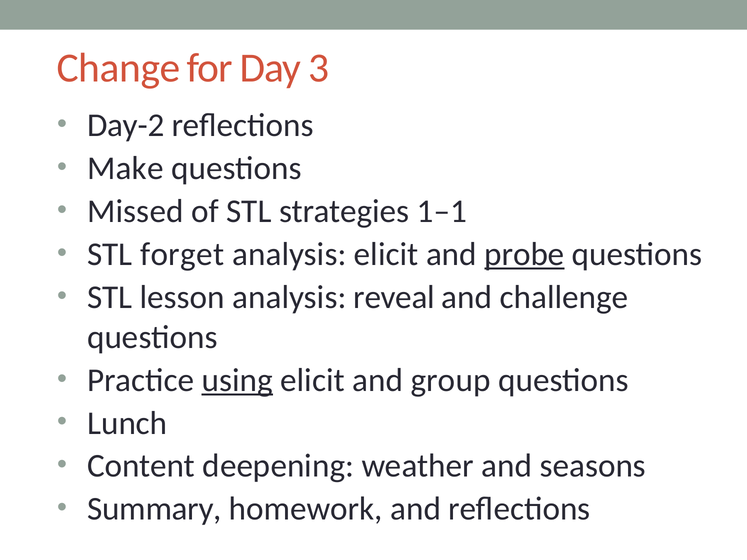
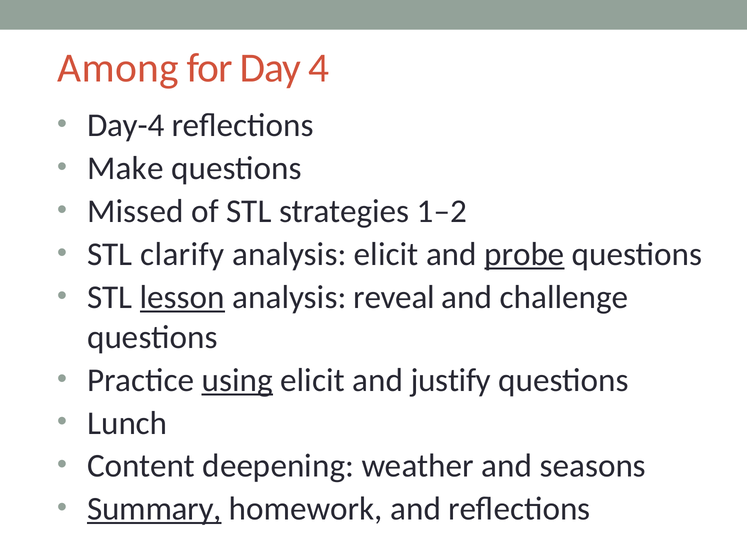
Change: Change -> Among (118, 68)
3: 3 -> 4 (319, 68)
Day-2: Day-2 -> Day-4 (126, 126)
1–1: 1–1 -> 1–2 (442, 212)
forget: forget -> clarify (182, 254)
lesson underline: none -> present (182, 297)
group: group -> justify (451, 380)
Summary underline: none -> present (154, 509)
